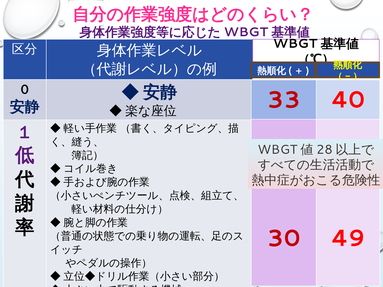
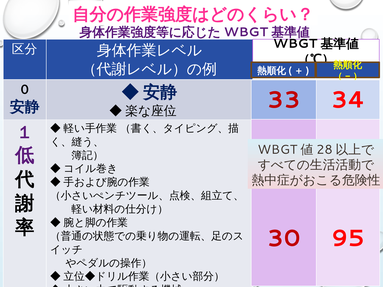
40: 40 -> 34 (348, 100)
49: 49 -> 95 (348, 239)
